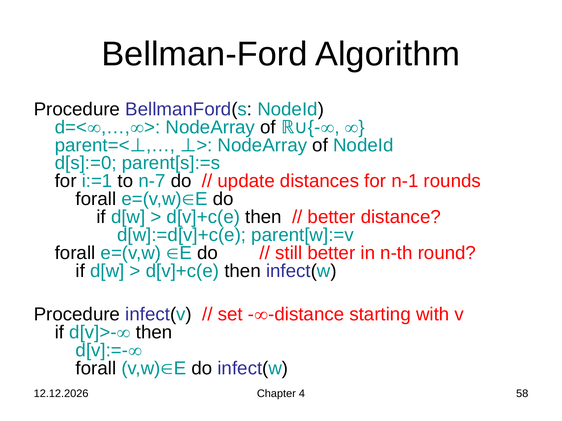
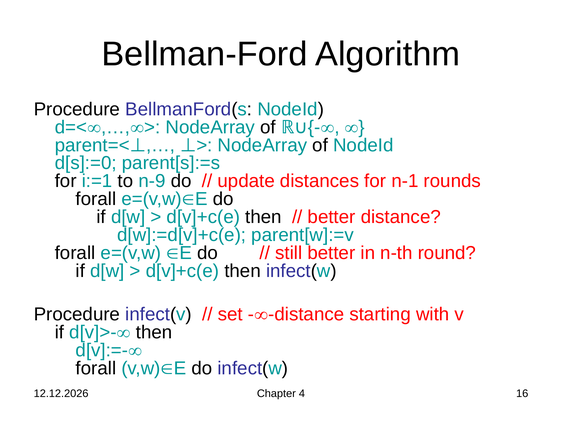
n-7: n-7 -> n-9 (152, 181)
58: 58 -> 16 (522, 394)
